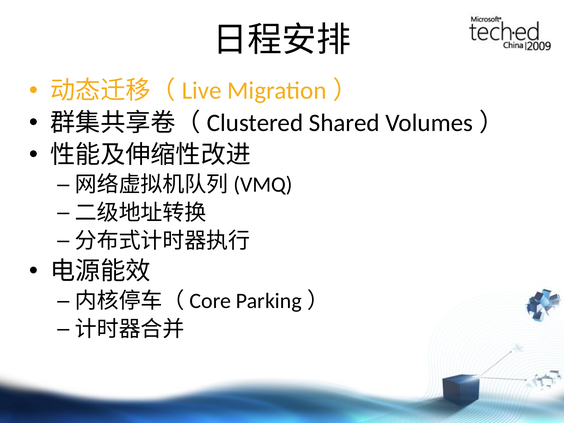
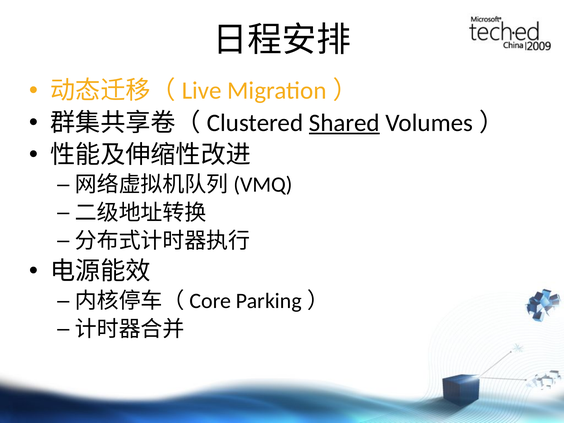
Shared underline: none -> present (344, 123)
